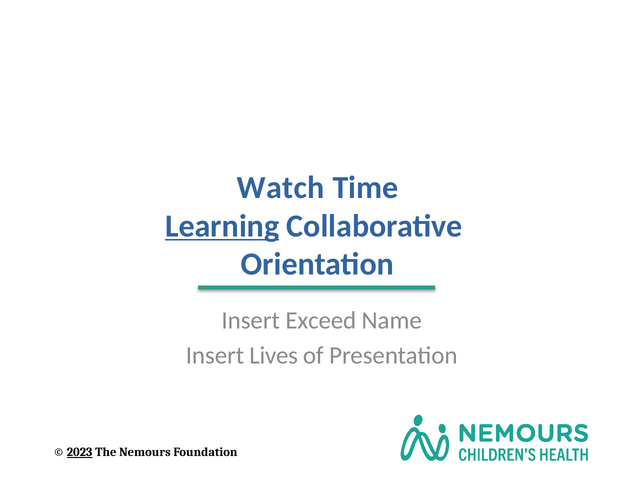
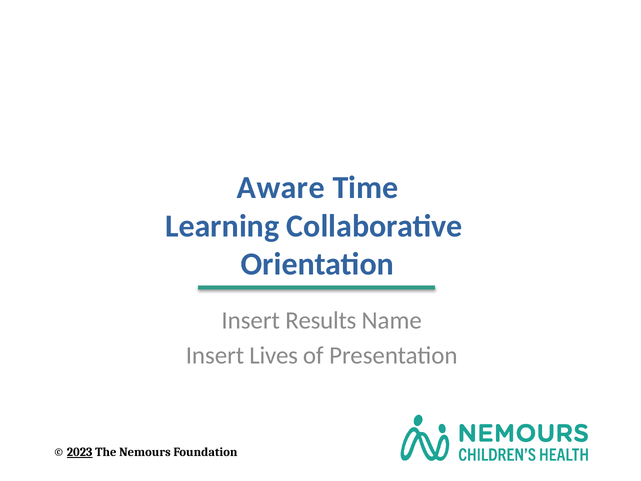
Watch: Watch -> Aware (281, 187)
Learning underline: present -> none (222, 226)
Exceed: Exceed -> Results (321, 320)
